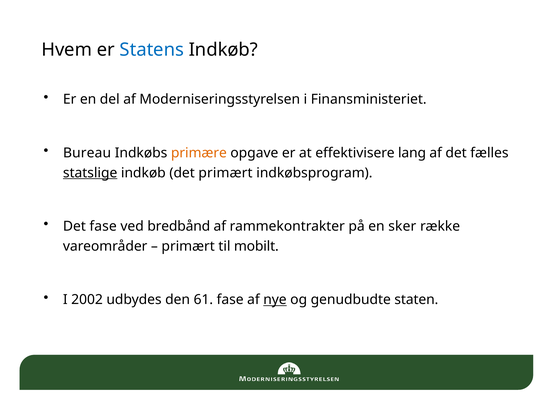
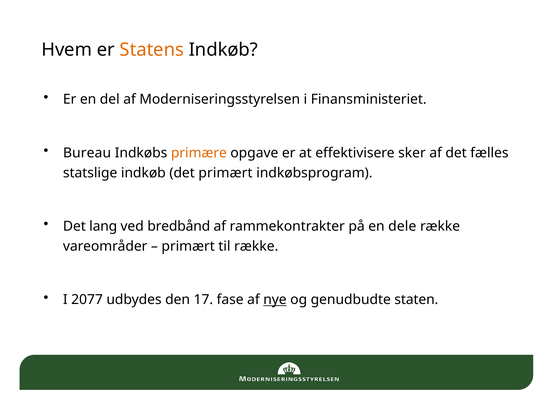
Statens colour: blue -> orange (152, 50)
lang: lang -> sker (412, 153)
statslige underline: present -> none (90, 173)
Det fase: fase -> lang (103, 227)
sker: sker -> dele (402, 227)
til mobilt: mobilt -> række (256, 247)
2002: 2002 -> 2077 (87, 300)
61: 61 -> 17 (203, 300)
